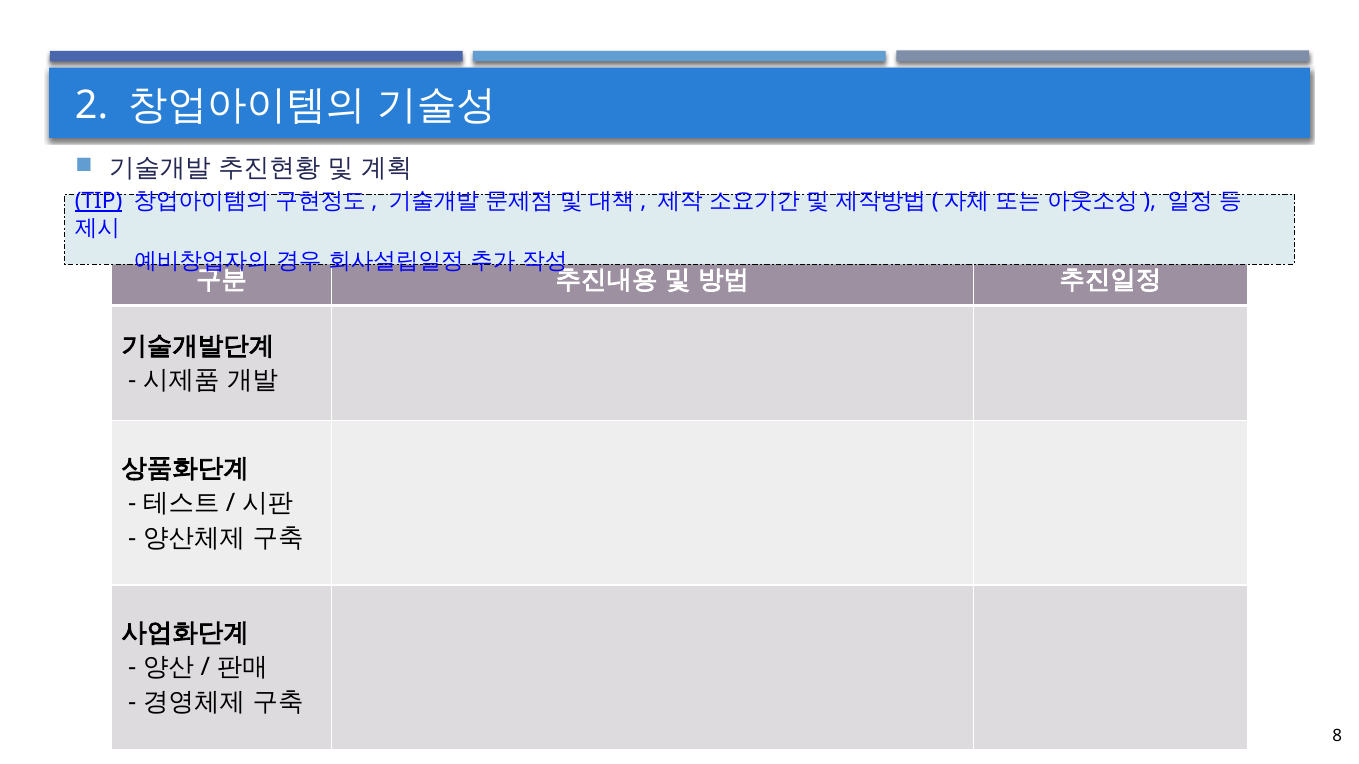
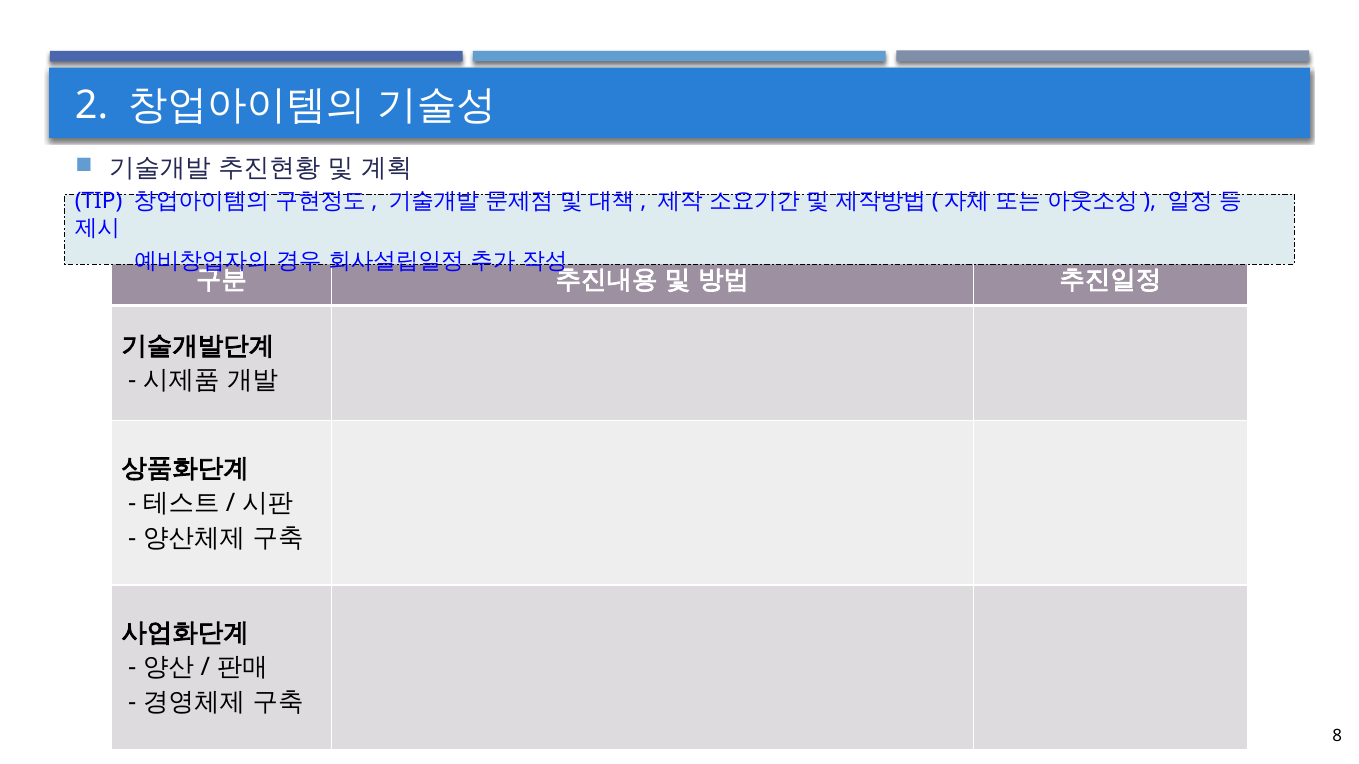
TIP underline: present -> none (99, 201)
